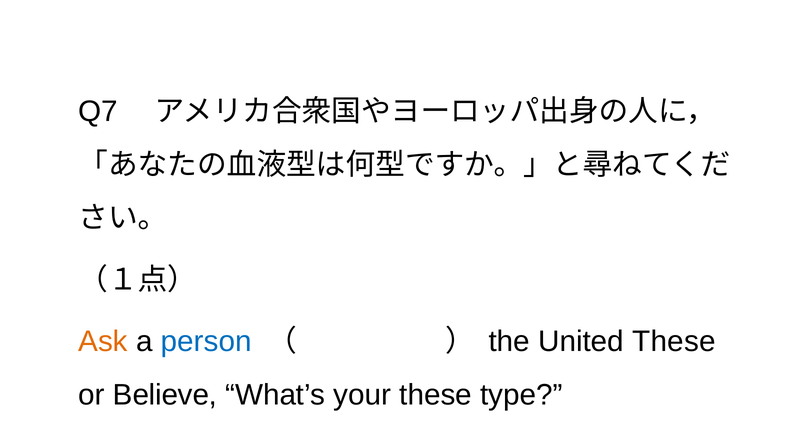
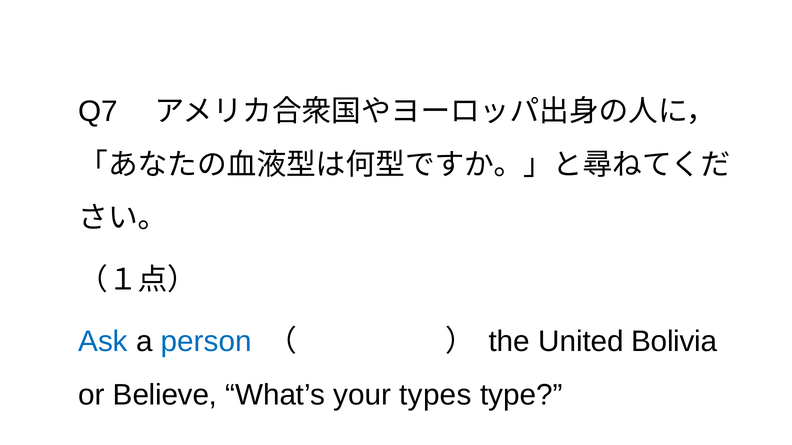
Ask colour: orange -> blue (103, 342)
United These: These -> Bolivia (674, 342)
your these: these -> types (435, 395)
